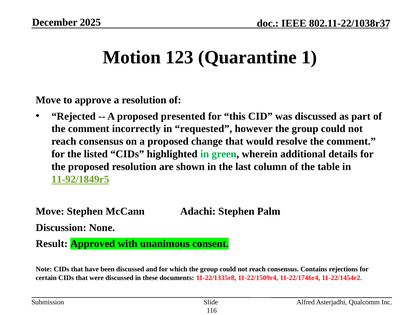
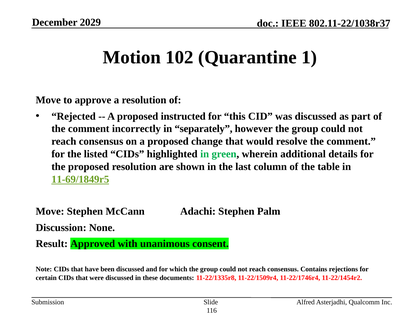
2025: 2025 -> 2029 (90, 22)
123: 123 -> 102 (180, 57)
presented: presented -> instructed (183, 116)
requested: requested -> separately (204, 129)
11-92/1849r5: 11-92/1849r5 -> 11-69/1849r5 (80, 179)
